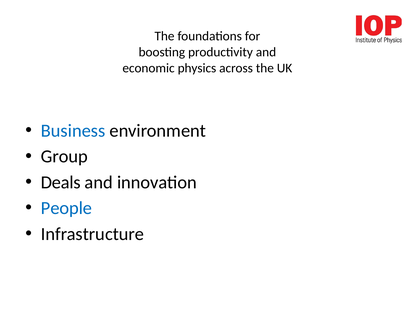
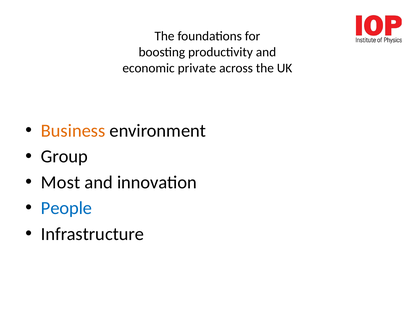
physics: physics -> private (197, 68)
Business colour: blue -> orange (73, 131)
Deals: Deals -> Most (61, 183)
